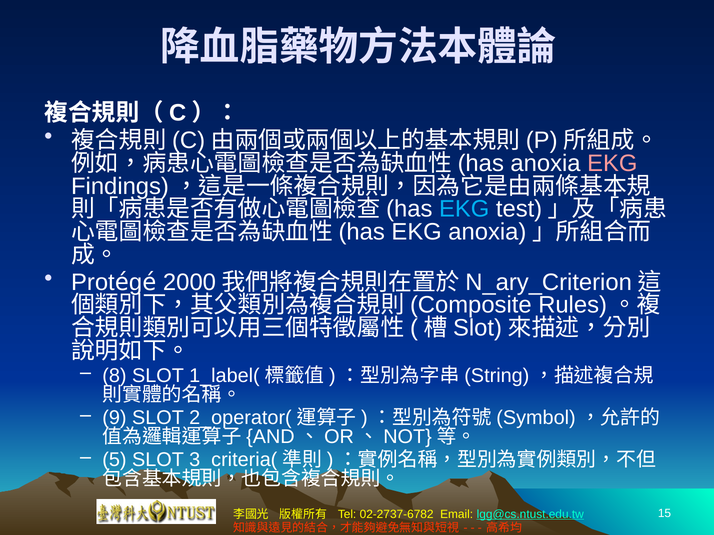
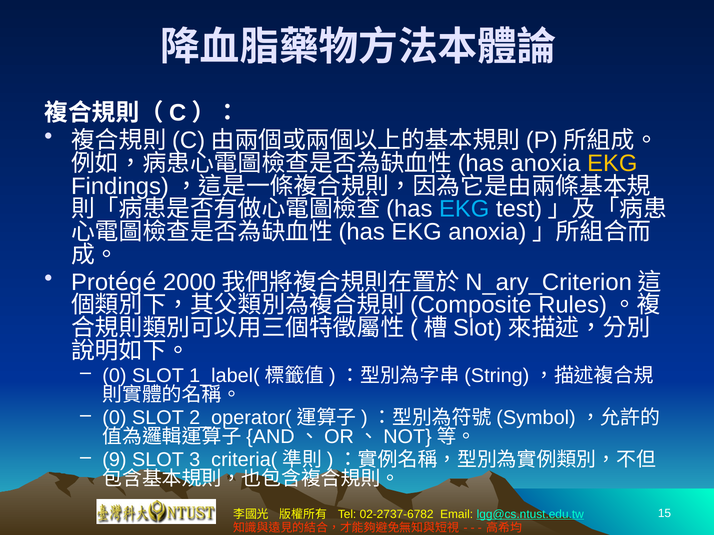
EKG colour: pink -> yellow (612, 163)
8: 8 -> 0 (114, 376)
9: 9 -> 0 (114, 418)
5: 5 -> 9 (114, 460)
